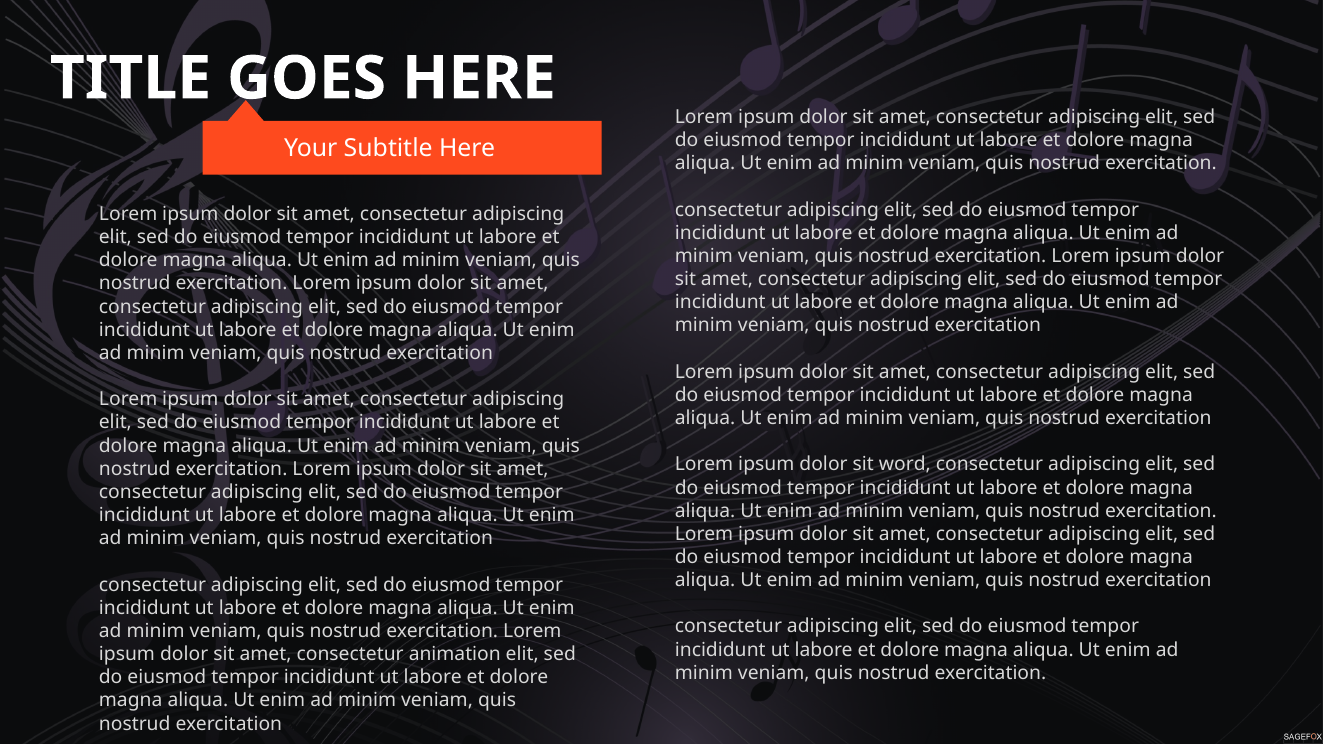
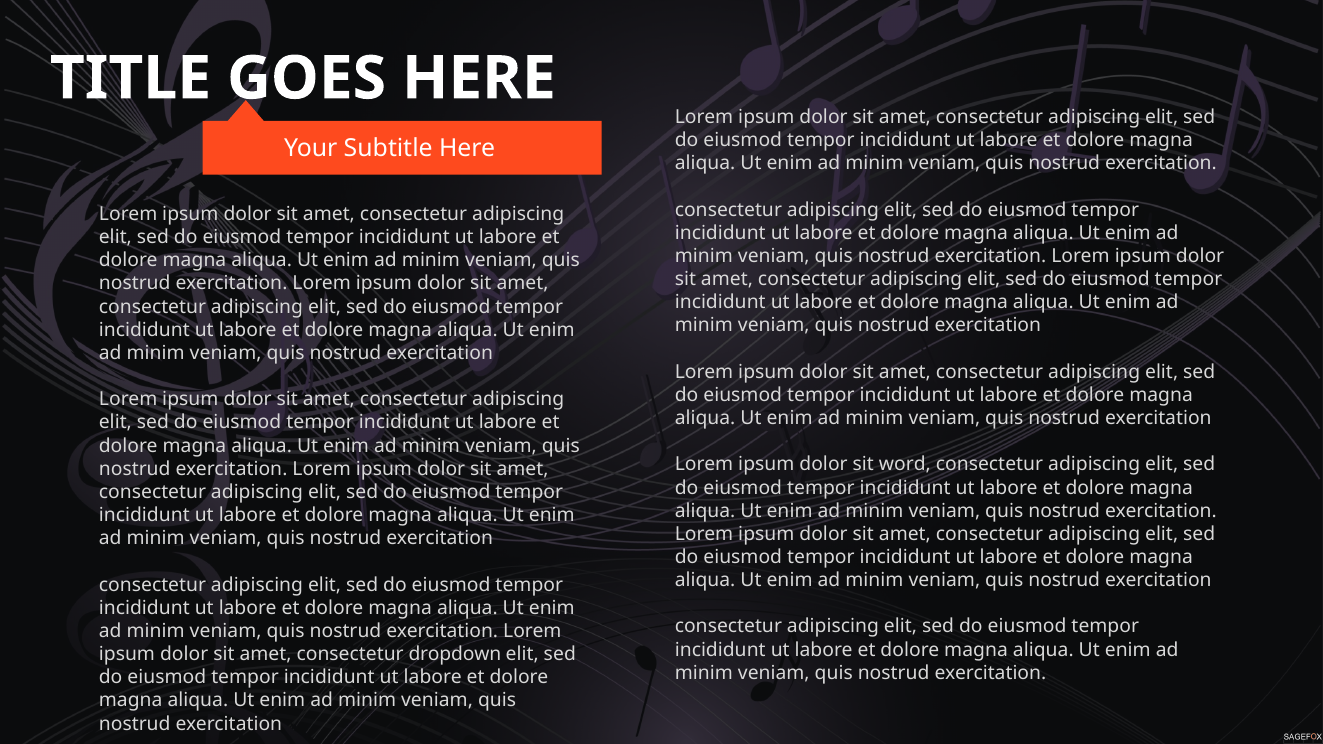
animation: animation -> dropdown (455, 654)
